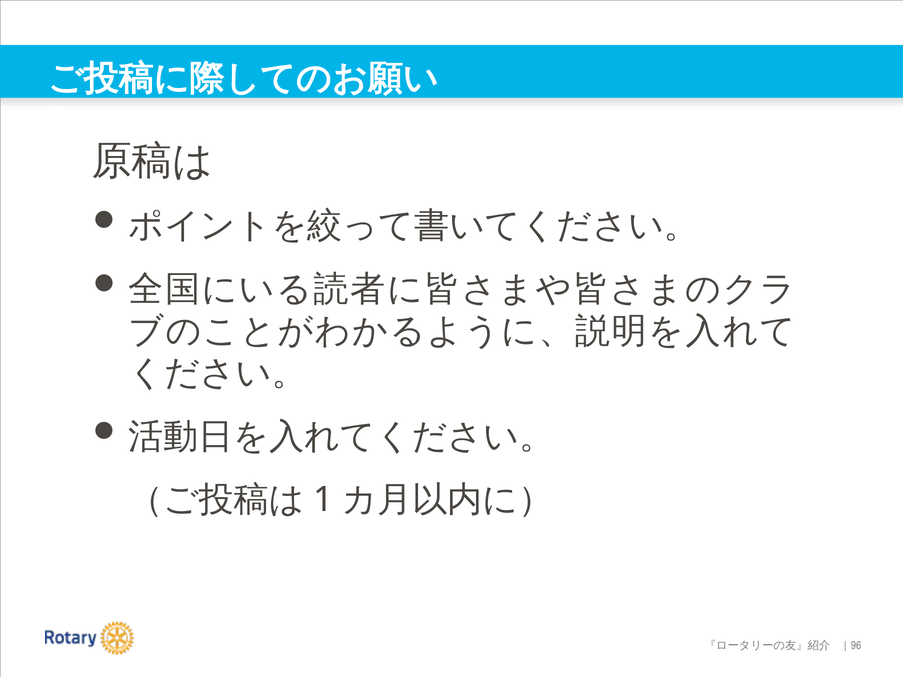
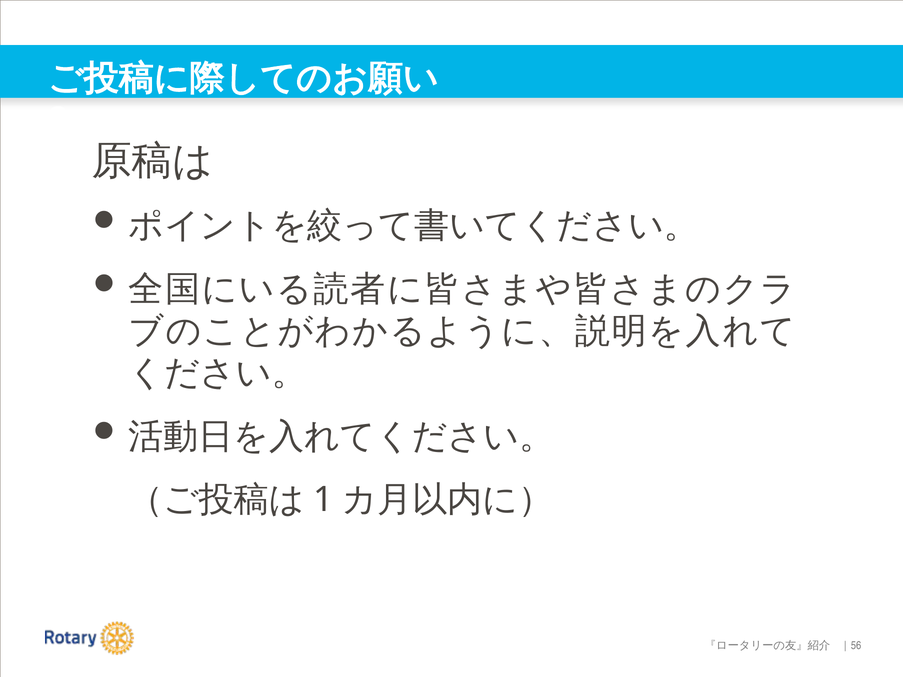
96: 96 -> 56 (856, 646)
